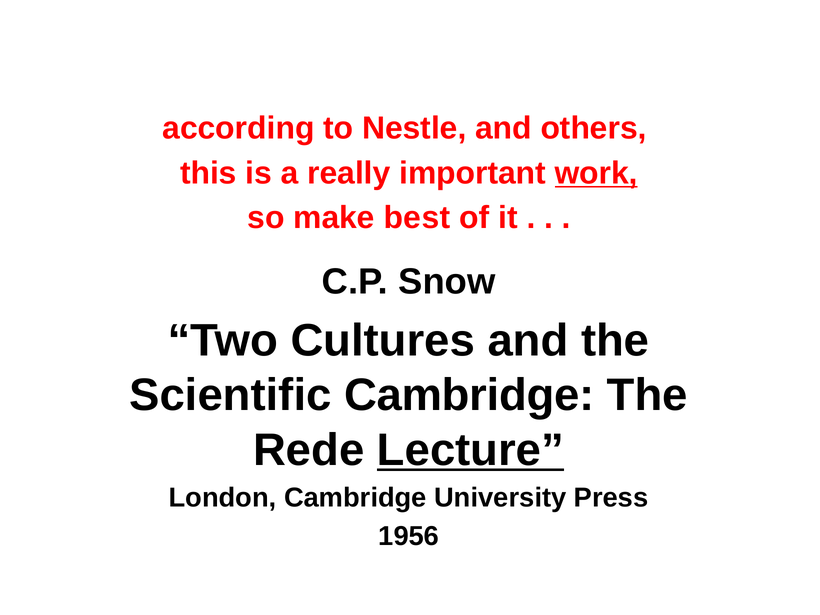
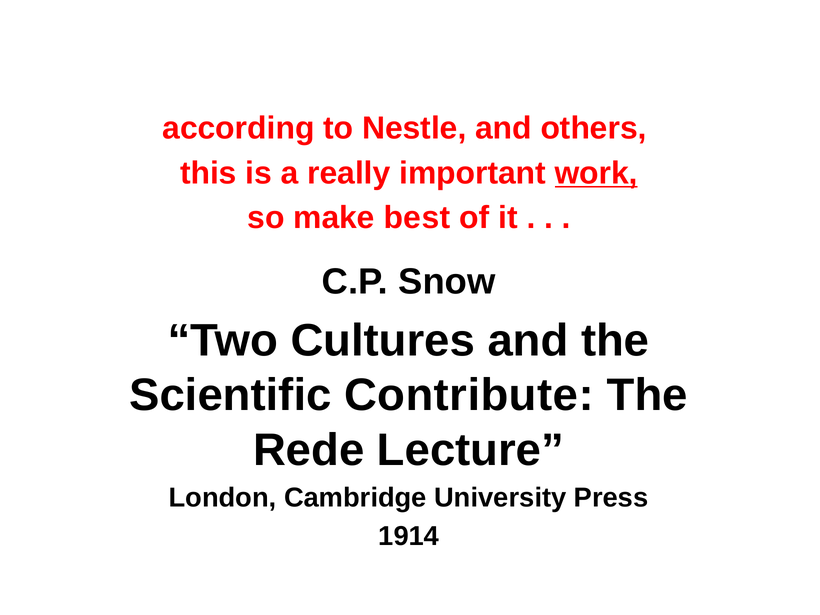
Scientific Cambridge: Cambridge -> Contribute (469, 395)
Lecture underline: present -> none (470, 450)
1956: 1956 -> 1914 (409, 536)
